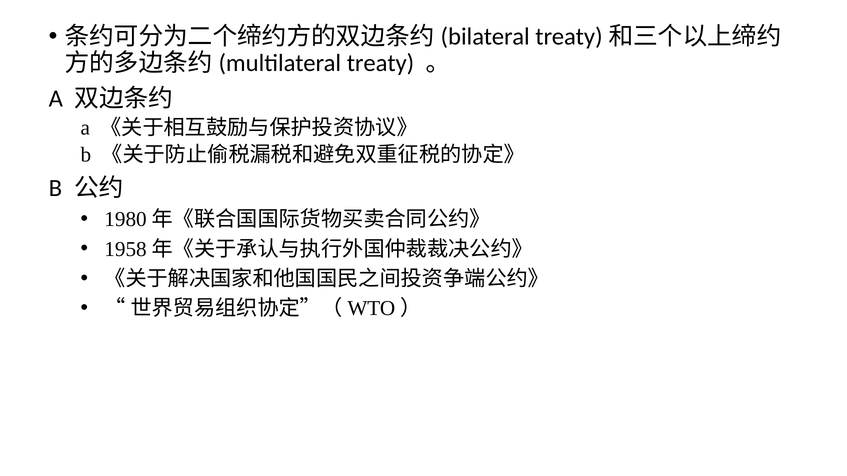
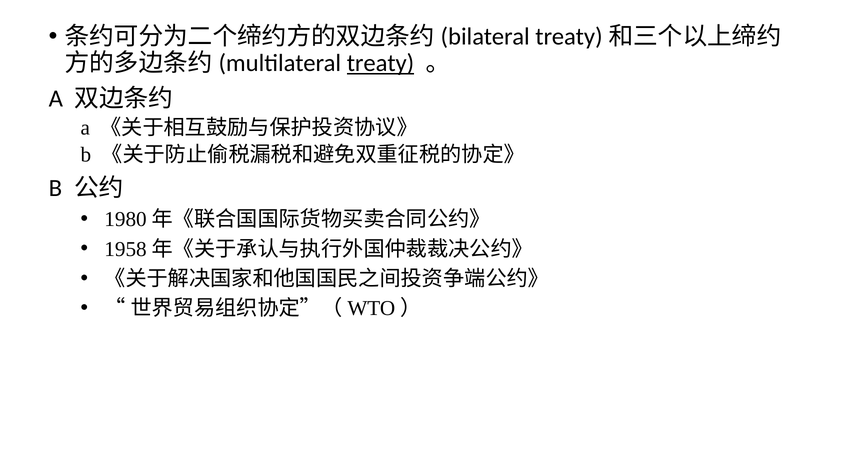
treaty underline: none -> present (380, 63)
